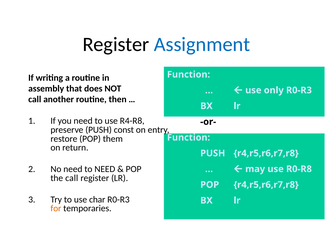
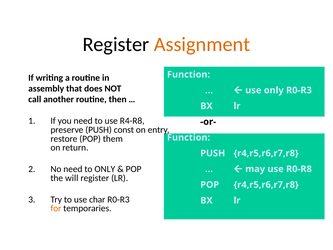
Assignment colour: blue -> orange (202, 44)
to NEED: NEED -> ONLY (105, 169)
the call: call -> will (72, 178)
